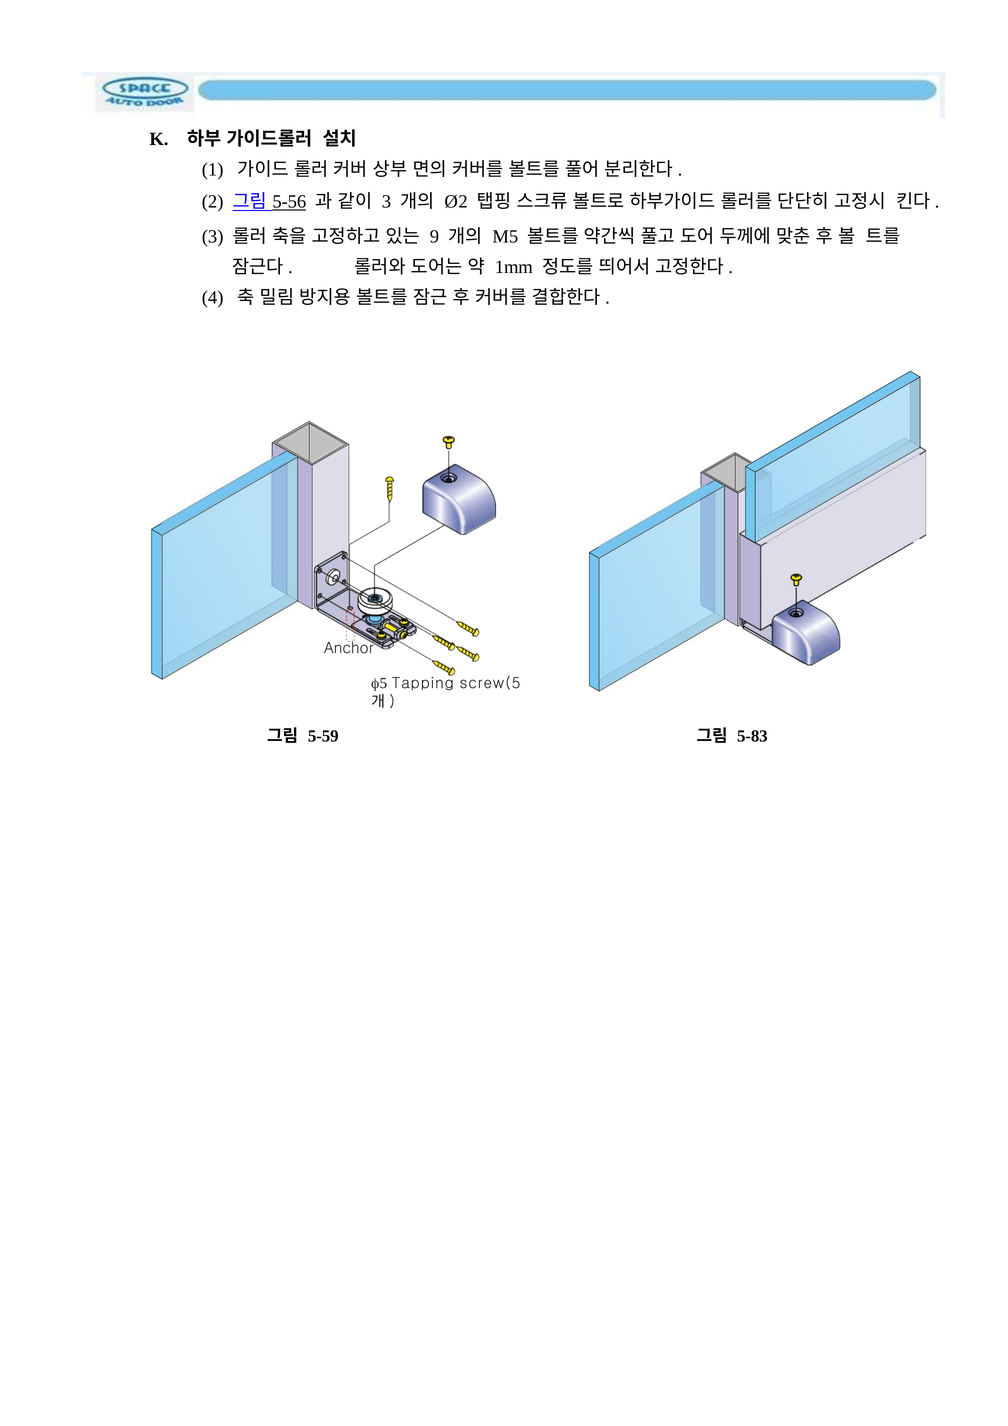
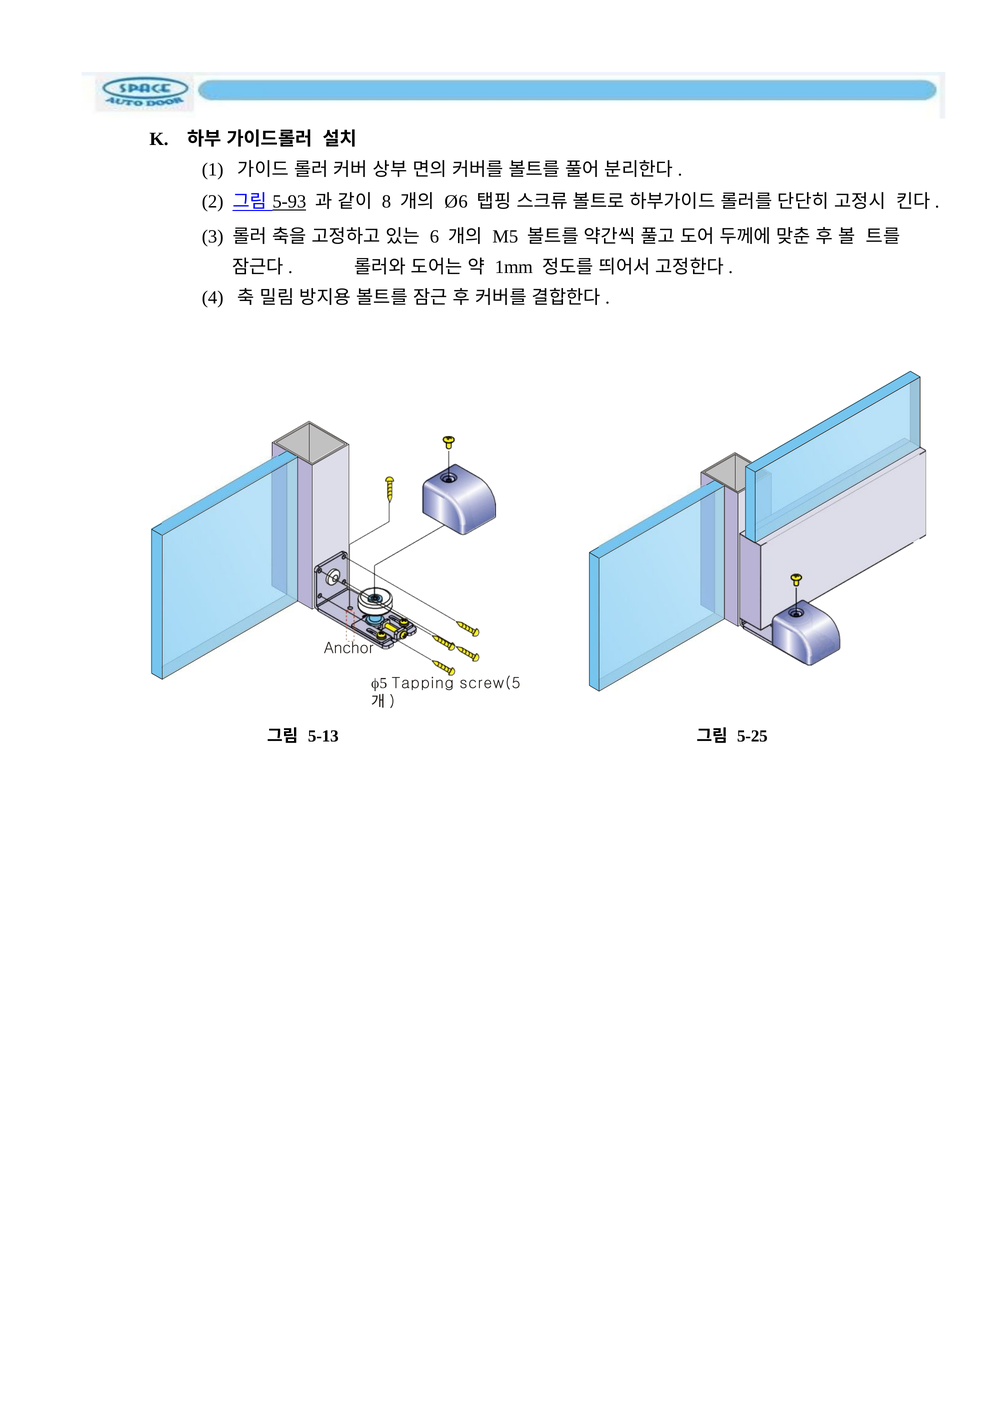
5-56: 5-56 -> 5-93 (289, 202)
3: 3 -> 8 (386, 202)
Ø 2: 2 -> 6 (463, 202)
9: 9 -> 6 (434, 237)
5-59: 5-59 -> 5-13 (323, 736)
5-83: 5-83 -> 5-25 (752, 736)
